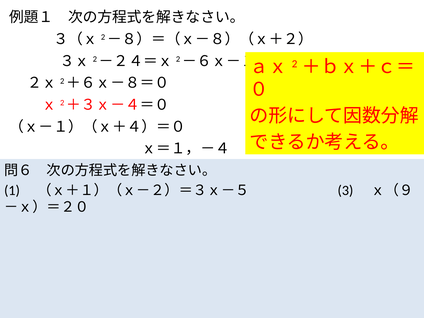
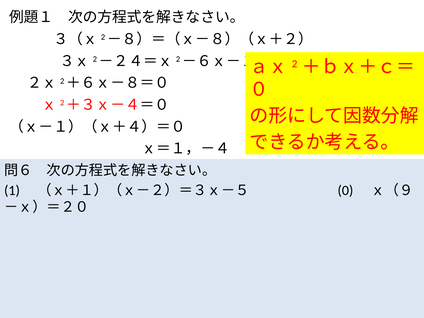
3: 3 -> 0 (345, 190)
